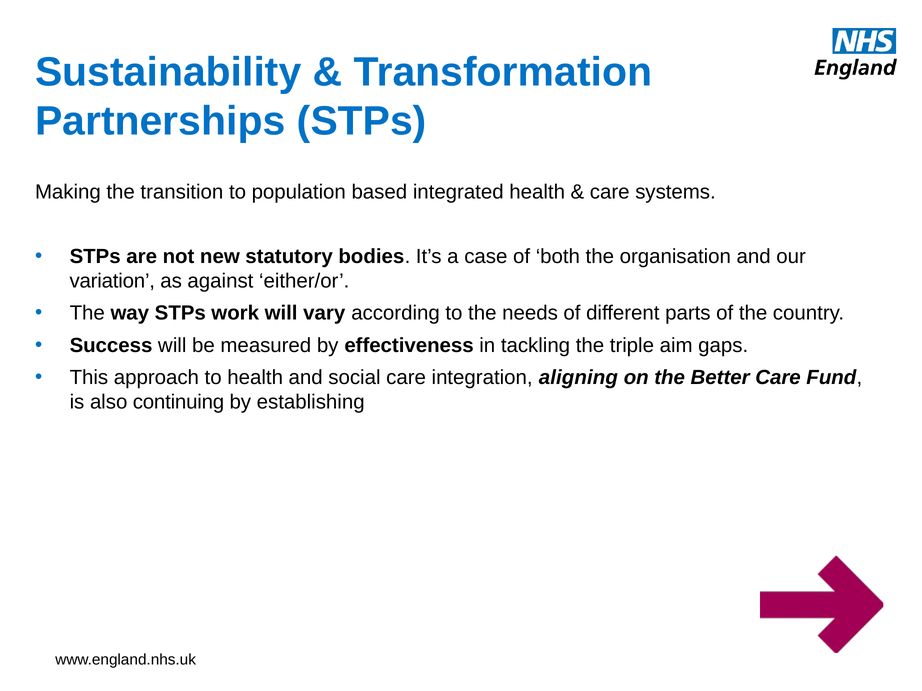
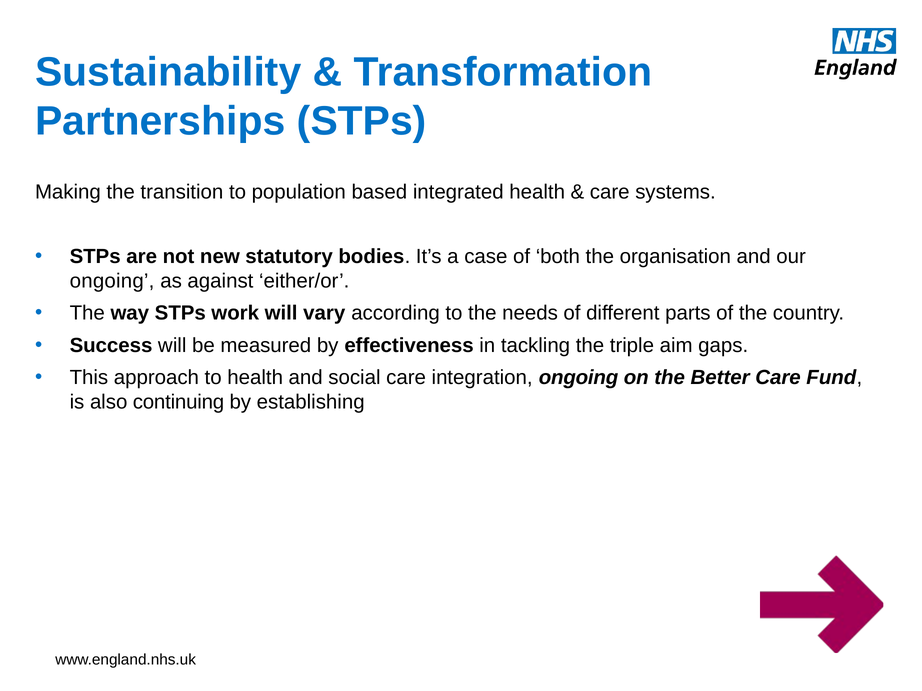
variation: variation -> ongoing (112, 281)
integration aligning: aligning -> ongoing (579, 378)
